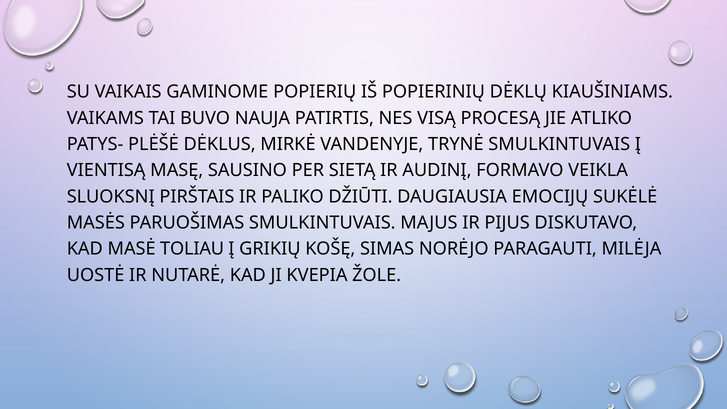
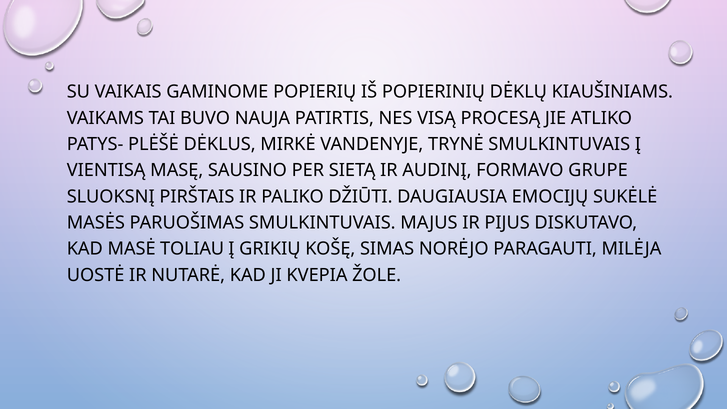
VEIKLA: VEIKLA -> GRUPE (598, 170)
